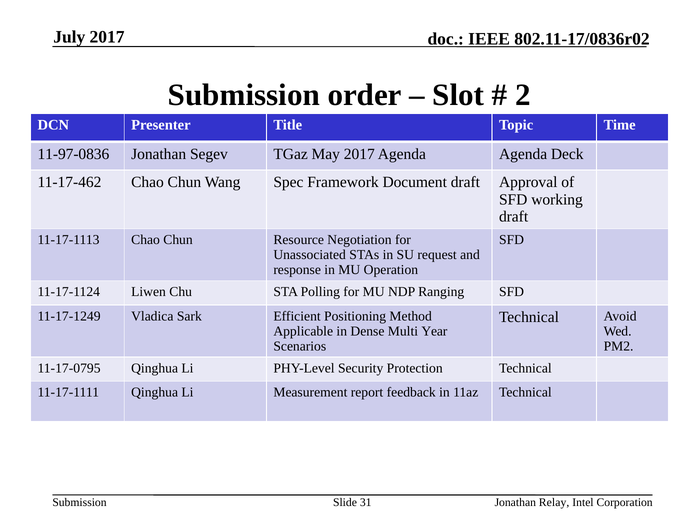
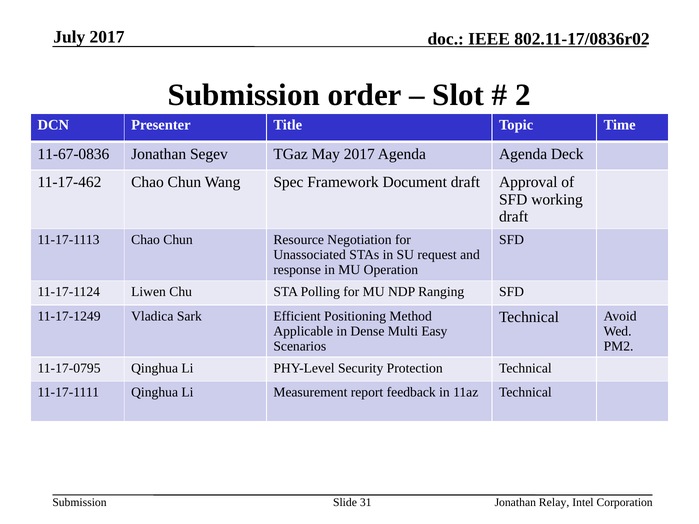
11-97-0836: 11-97-0836 -> 11-67-0836 (73, 154)
Year: Year -> Easy (434, 331)
